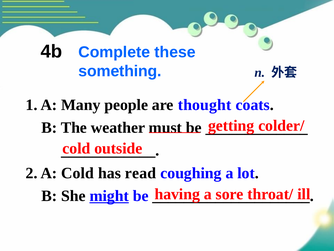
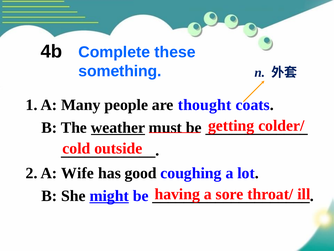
weather underline: none -> present (118, 127)
A Cold: Cold -> Wife (78, 173)
read: read -> good (141, 173)
